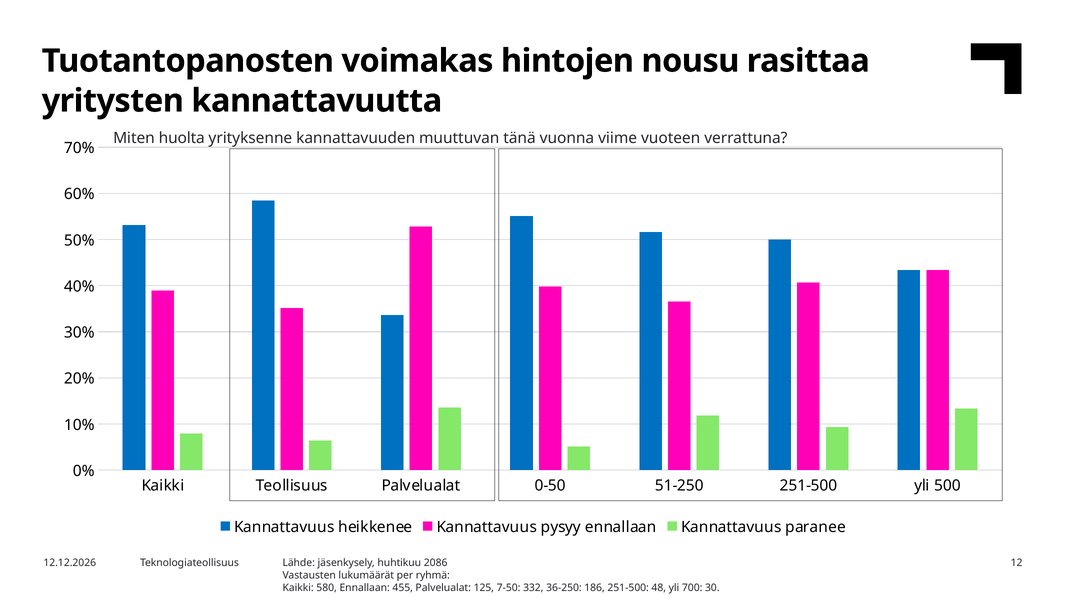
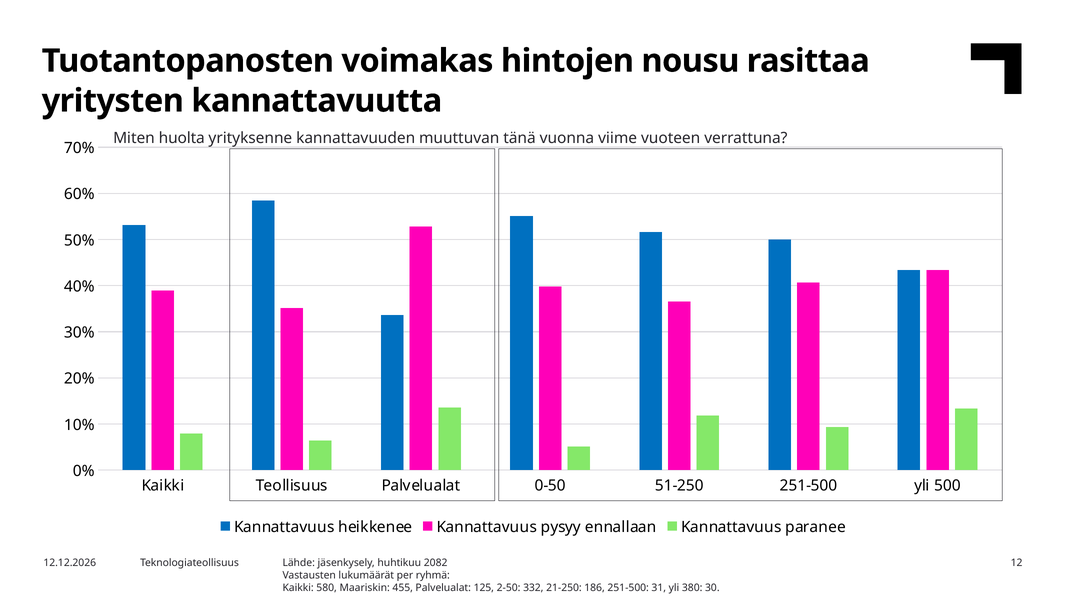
2086: 2086 -> 2082 (436, 563)
580 Ennallaan: Ennallaan -> Maariskin (365, 588)
7-50: 7-50 -> 2-50 (509, 588)
36-250: 36-250 -> 21-250 (564, 588)
48: 48 -> 31 (659, 588)
700: 700 -> 380 (692, 588)
